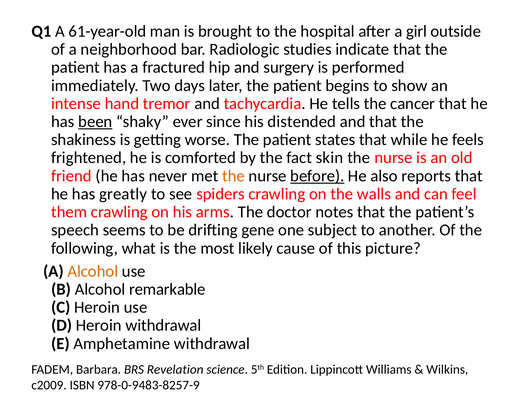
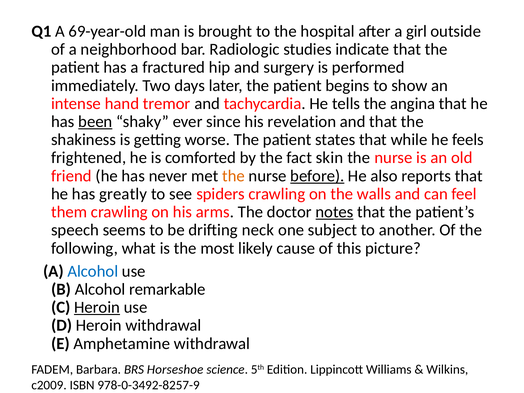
61-year-old: 61-year-old -> 69-year-old (107, 31)
cancer: cancer -> angina (413, 104)
distended: distended -> revelation (302, 122)
notes underline: none -> present (335, 212)
gene: gene -> neck (258, 230)
Alcohol colour: orange -> blue (93, 271)
Heroin underline: none -> present (97, 307)
Revelation: Revelation -> Horseshoe (175, 369)
978-0-9483-8257-9: 978-0-9483-8257-9 -> 978-0-3492-8257-9 (149, 385)
